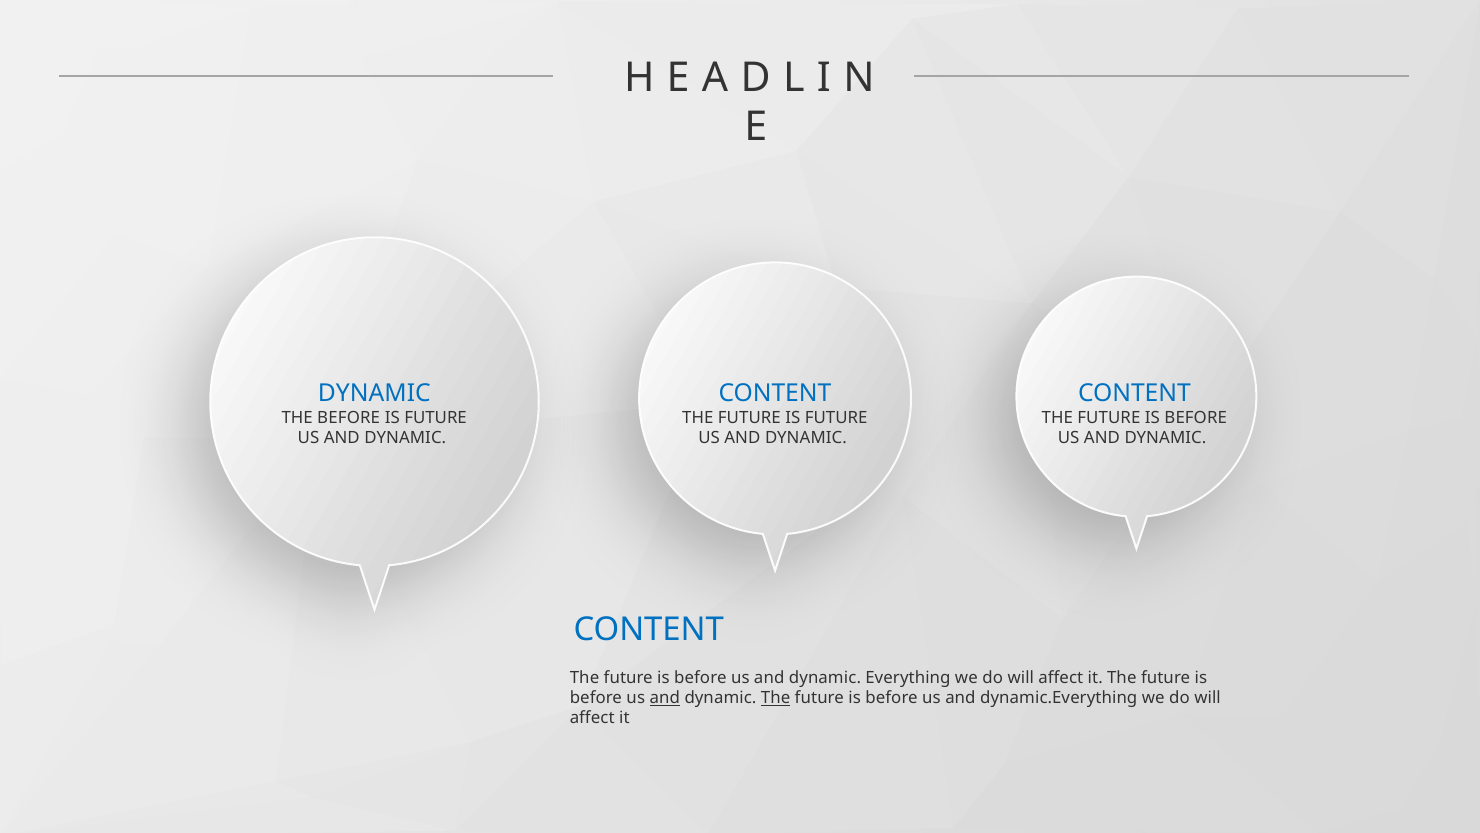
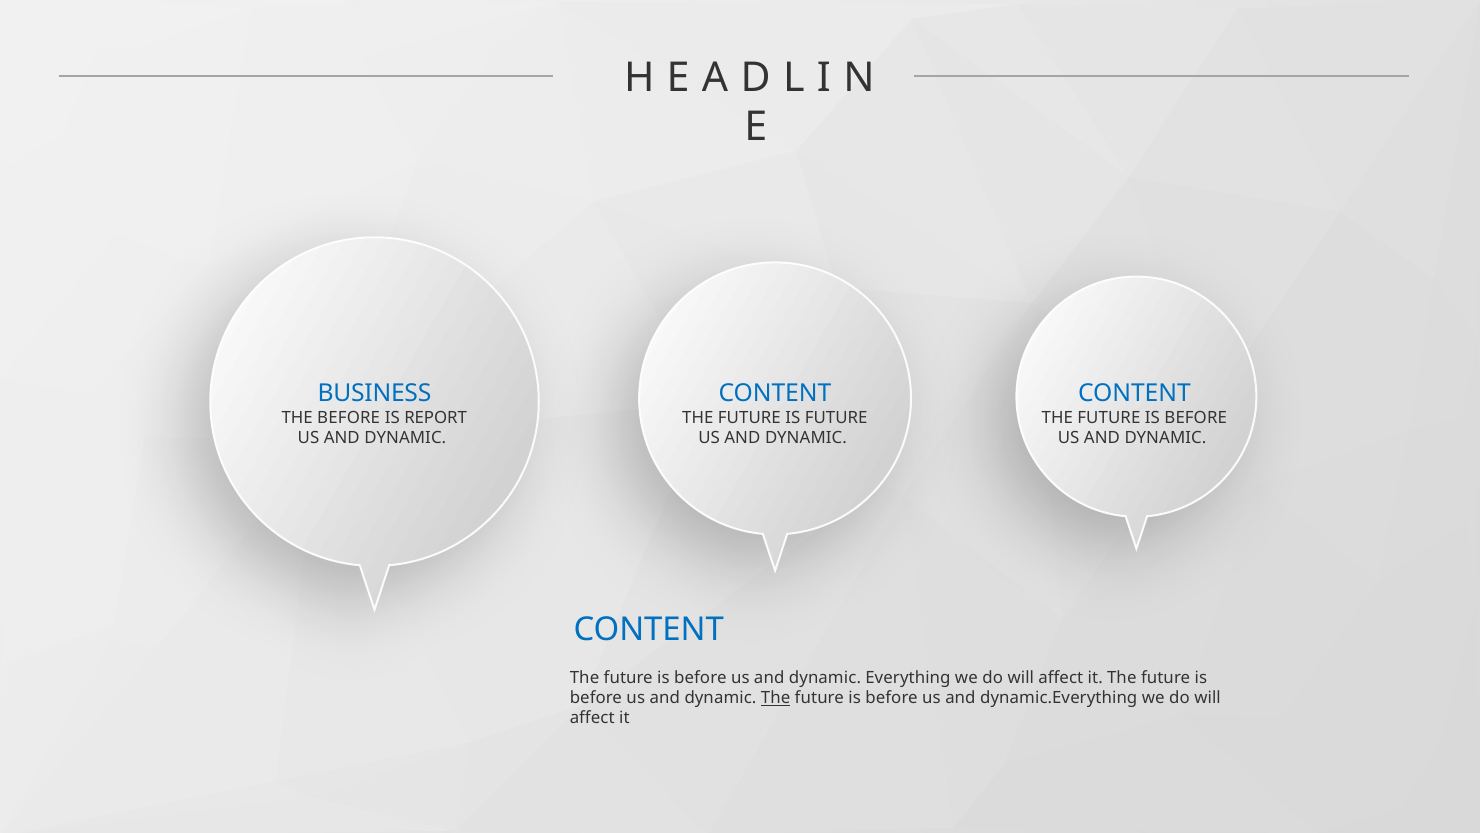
DYNAMIC: DYNAMIC -> BUSINESS (374, 393)
FUTURE: FUTURE -> REPORT (436, 418)
and underline: present -> none (665, 698)
